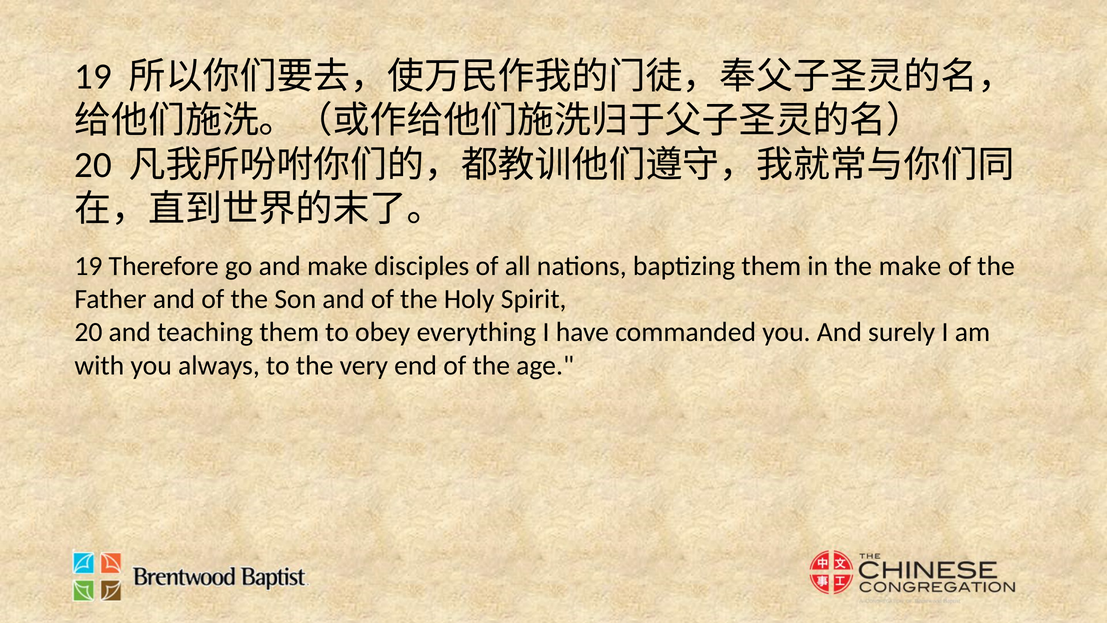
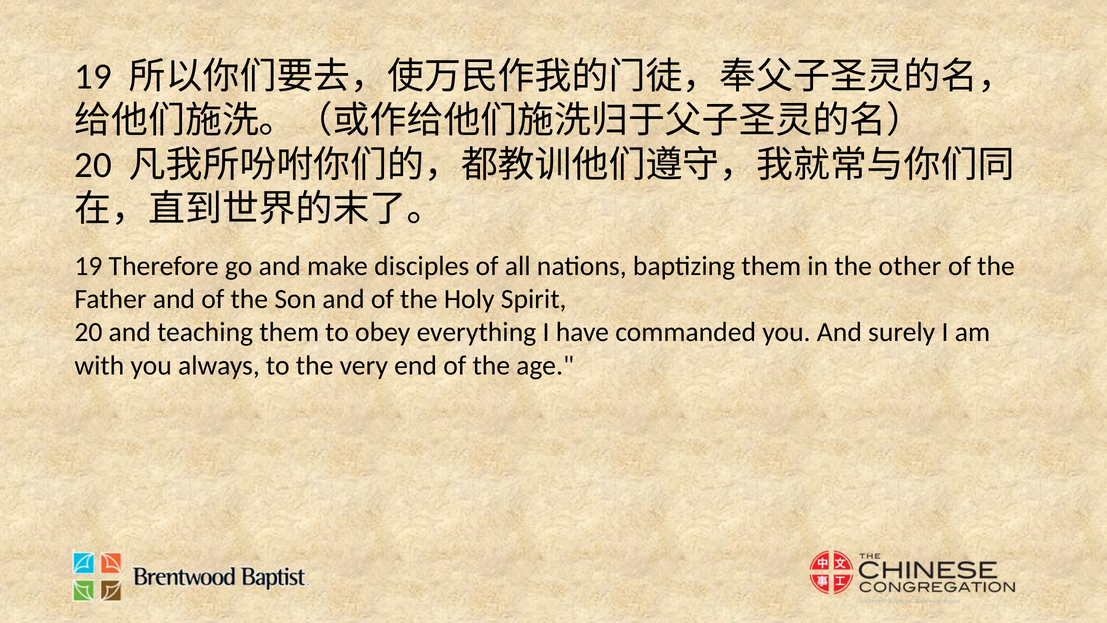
the make: make -> other (910, 266)
